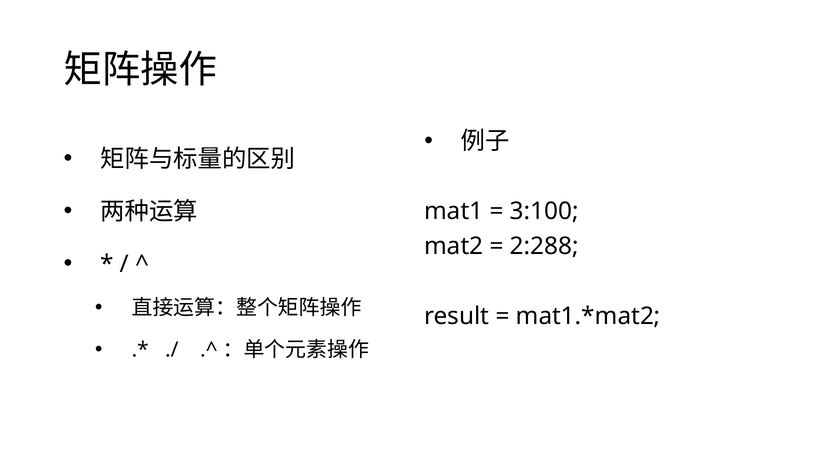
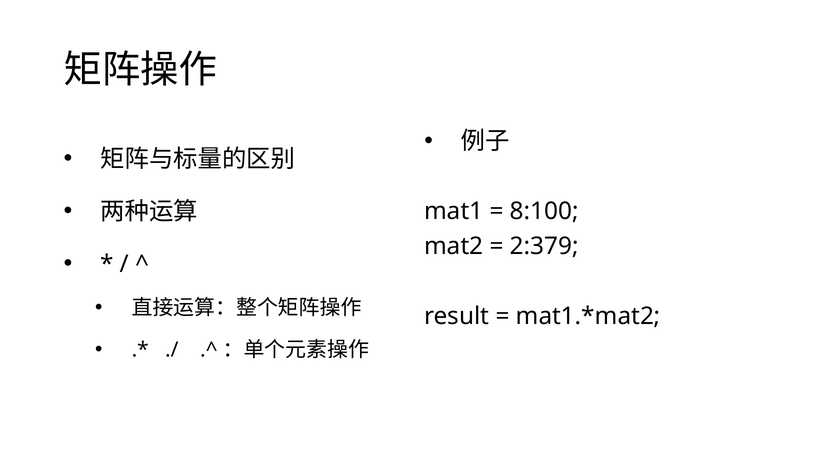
3:100: 3:100 -> 8:100 (544, 211)
2:288: 2:288 -> 2:379 (544, 246)
